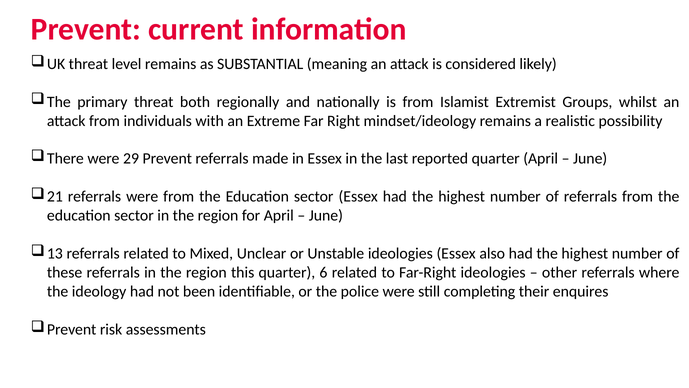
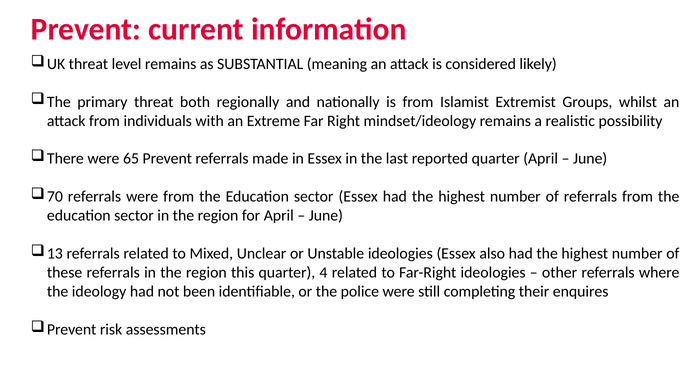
29: 29 -> 65 (131, 159)
21: 21 -> 70 (55, 196)
6: 6 -> 4 (323, 272)
